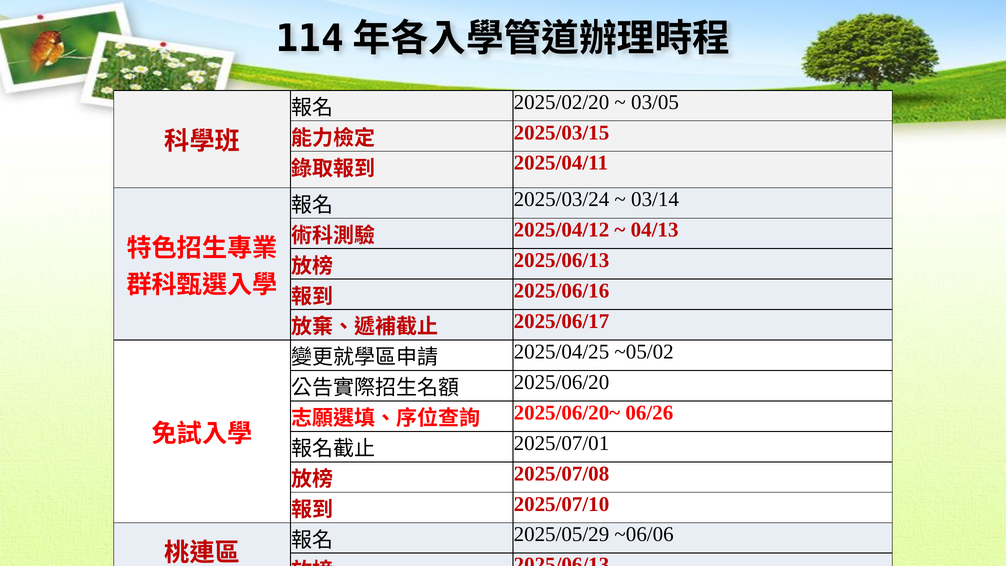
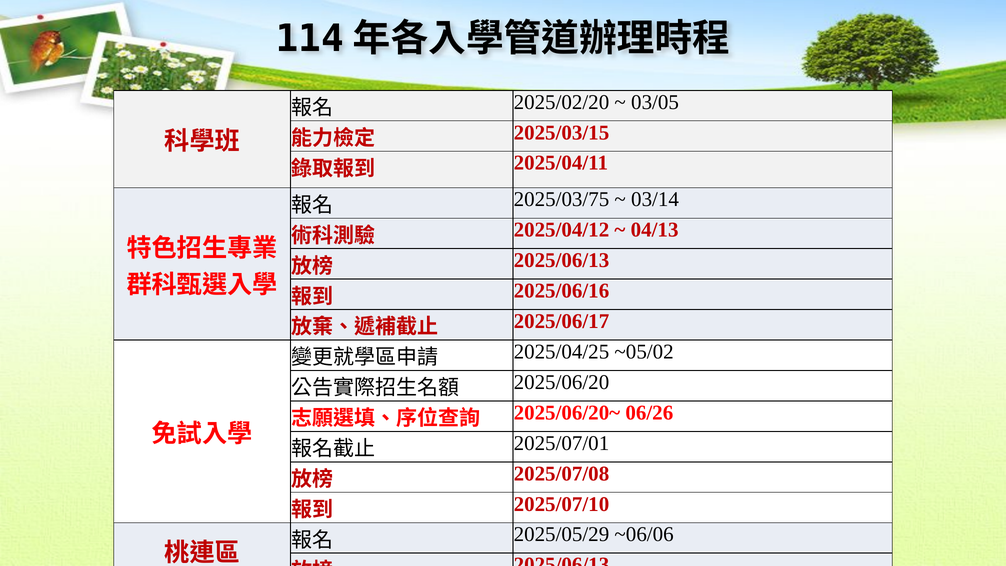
2025/03/24: 2025/03/24 -> 2025/03/75 (561, 200)
